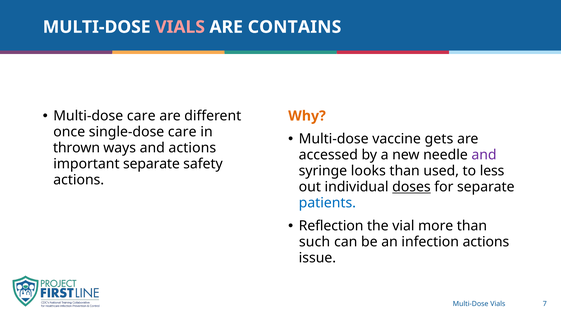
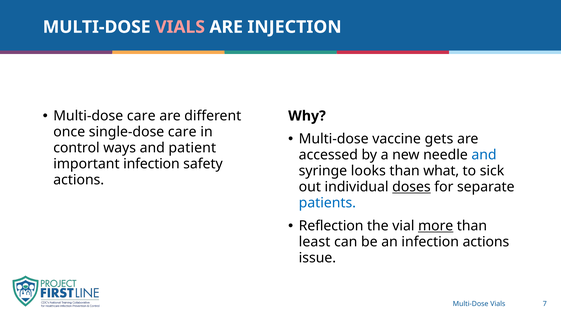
CONTAINS: CONTAINS -> INJECTION (295, 27)
Why colour: orange -> black (307, 116)
thrown: thrown -> control (76, 148)
and actions: actions -> patient (192, 148)
and colour: purple -> blue (484, 155)
important separate: separate -> infection (151, 164)
used: used -> what (441, 171)
less: less -> sick (492, 171)
more underline: none -> present (436, 226)
such: such -> least (315, 242)
